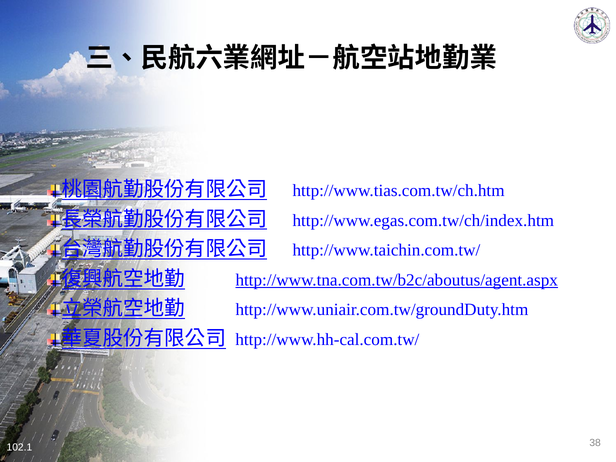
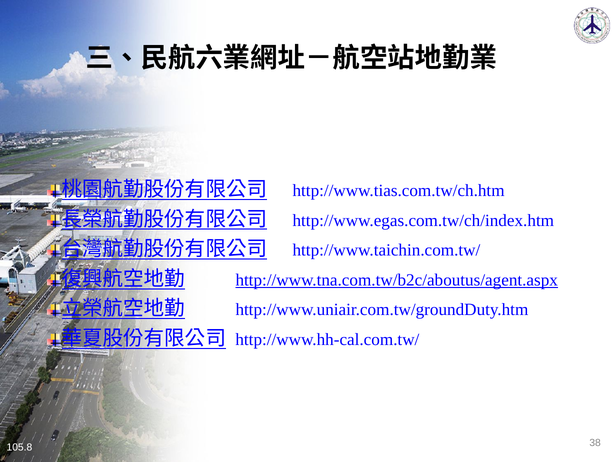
102.1: 102.1 -> 105.8 (19, 447)
